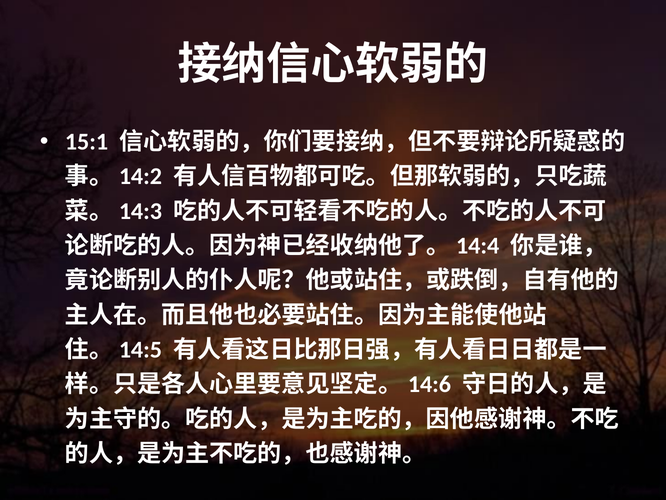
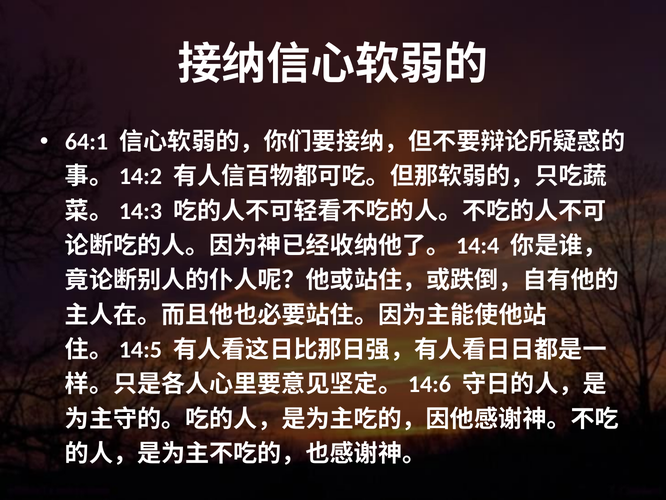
15:1: 15:1 -> 64:1 (86, 142)
